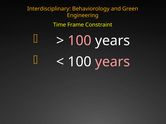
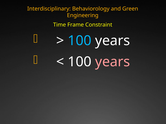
100 colour: pink -> light blue (80, 41)
